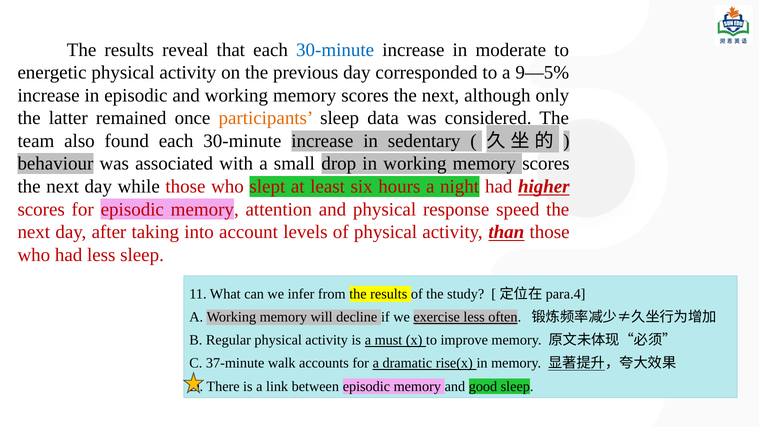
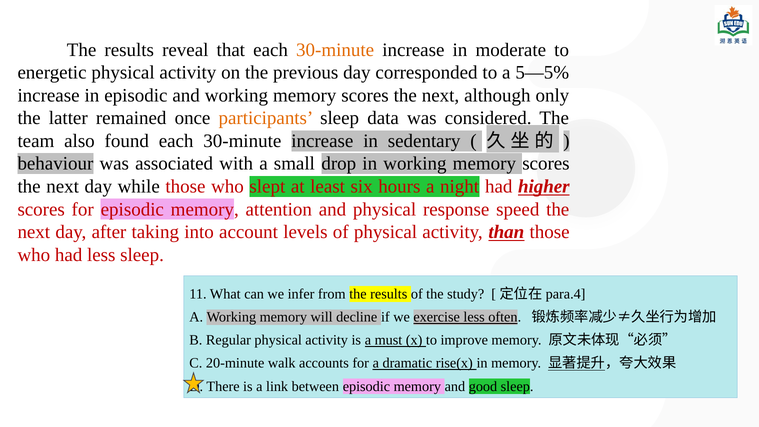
30-minute colour: blue -> orange (335, 50)
9—5%: 9—5% -> 5—5% (542, 73)
37-minute: 37-minute -> 20-minute (235, 363)
